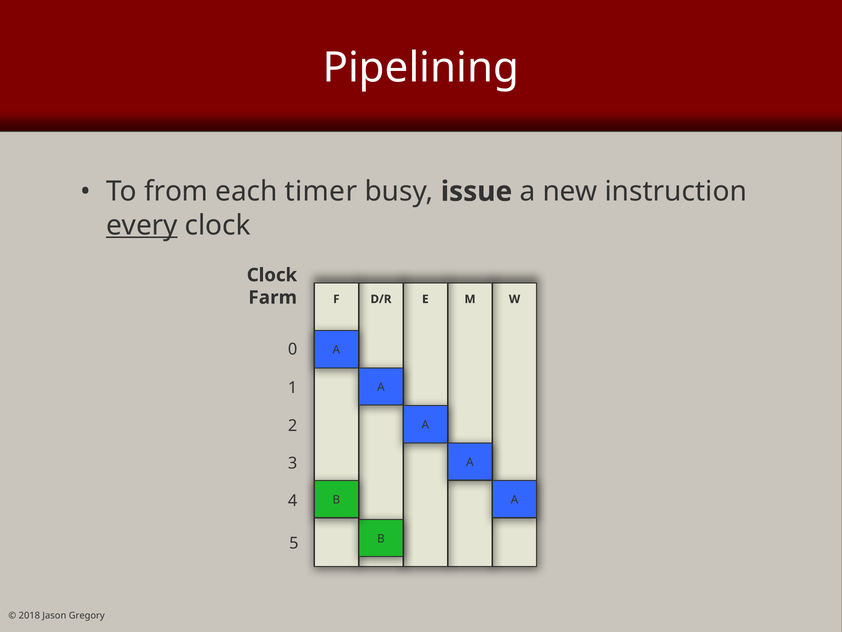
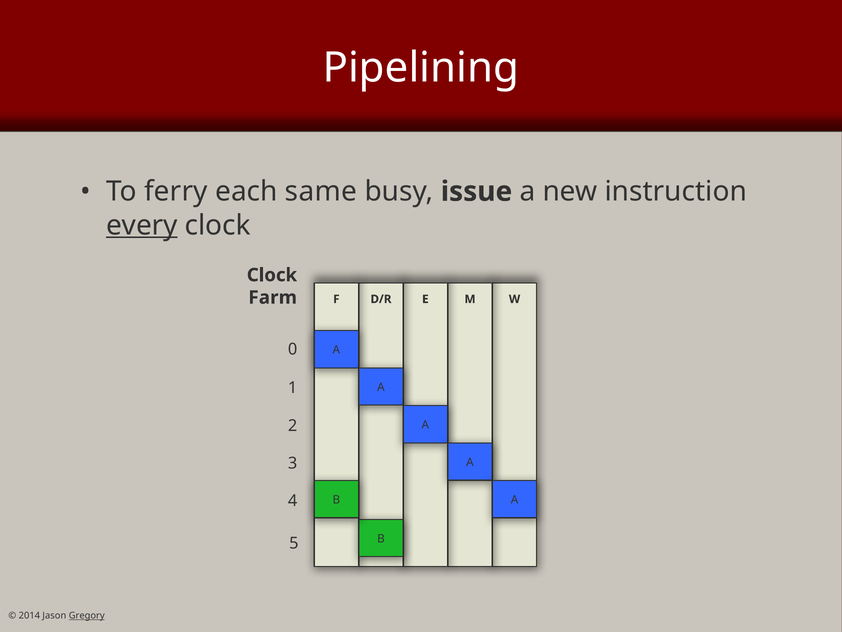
from: from -> ferry (176, 191)
timer: timer -> same (321, 191)
2018: 2018 -> 2014 (29, 615)
Gregory underline: none -> present (87, 615)
